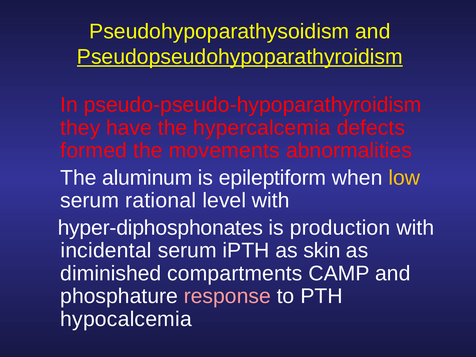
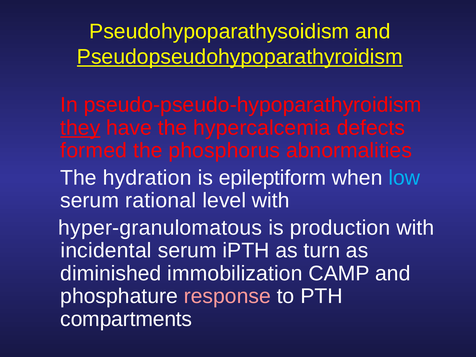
they underline: none -> present (80, 128)
movements: movements -> phosphorus (224, 151)
aluminum: aluminum -> hydration (147, 178)
low colour: yellow -> light blue (404, 178)
hyper-diphosphonates: hyper-diphosphonates -> hyper-granulomatous (160, 228)
skin: skin -> turn (322, 251)
compartments: compartments -> immobilization (235, 273)
hypocalcemia: hypocalcemia -> compartments (126, 319)
